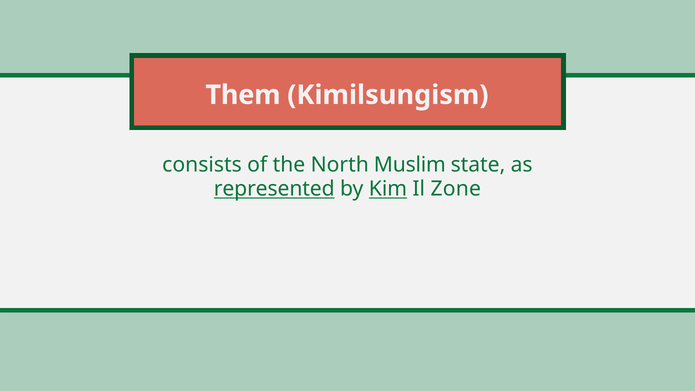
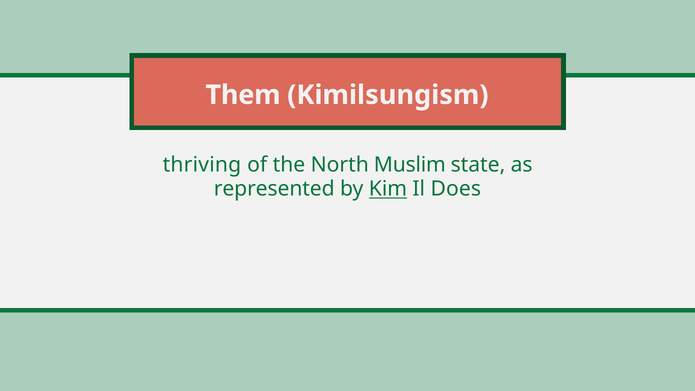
consists: consists -> thriving (202, 165)
represented underline: present -> none (274, 189)
Zone: Zone -> Does (456, 189)
